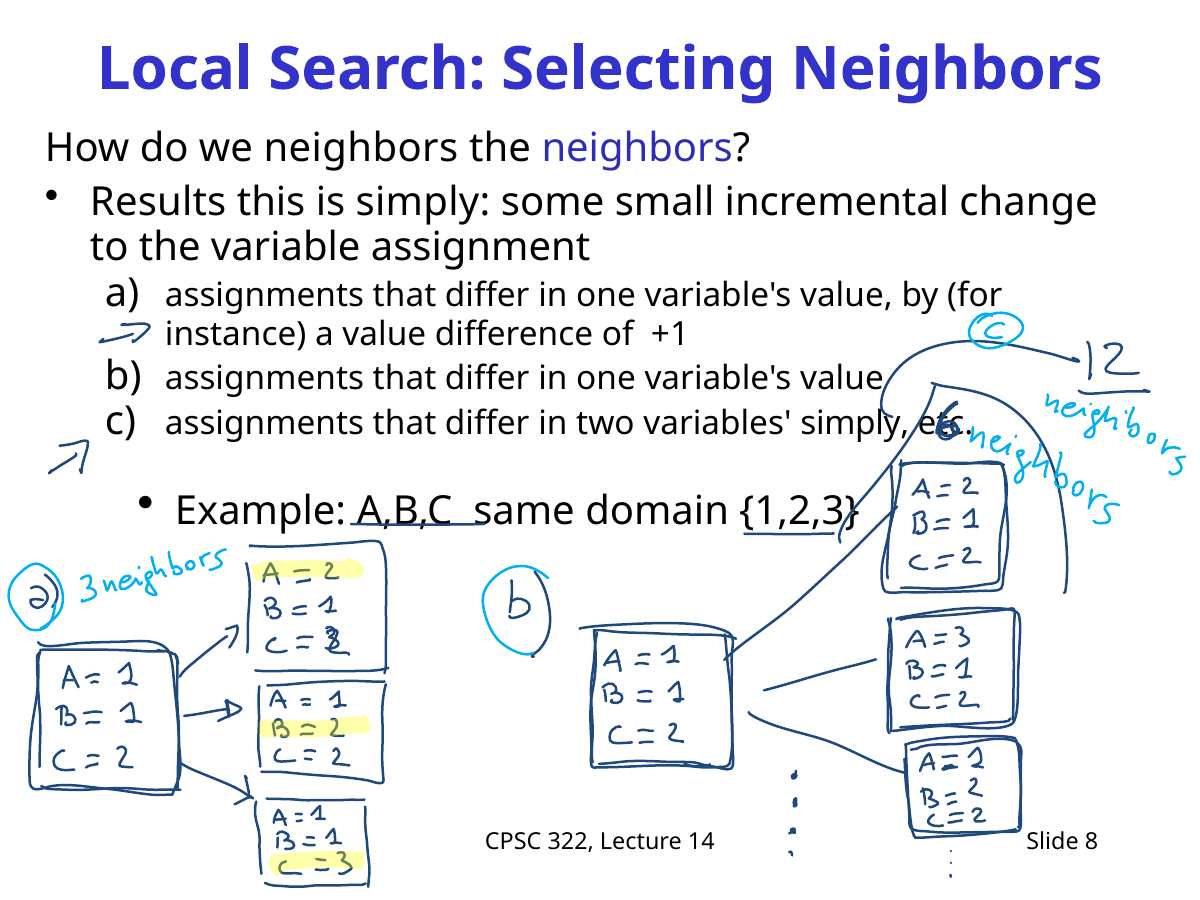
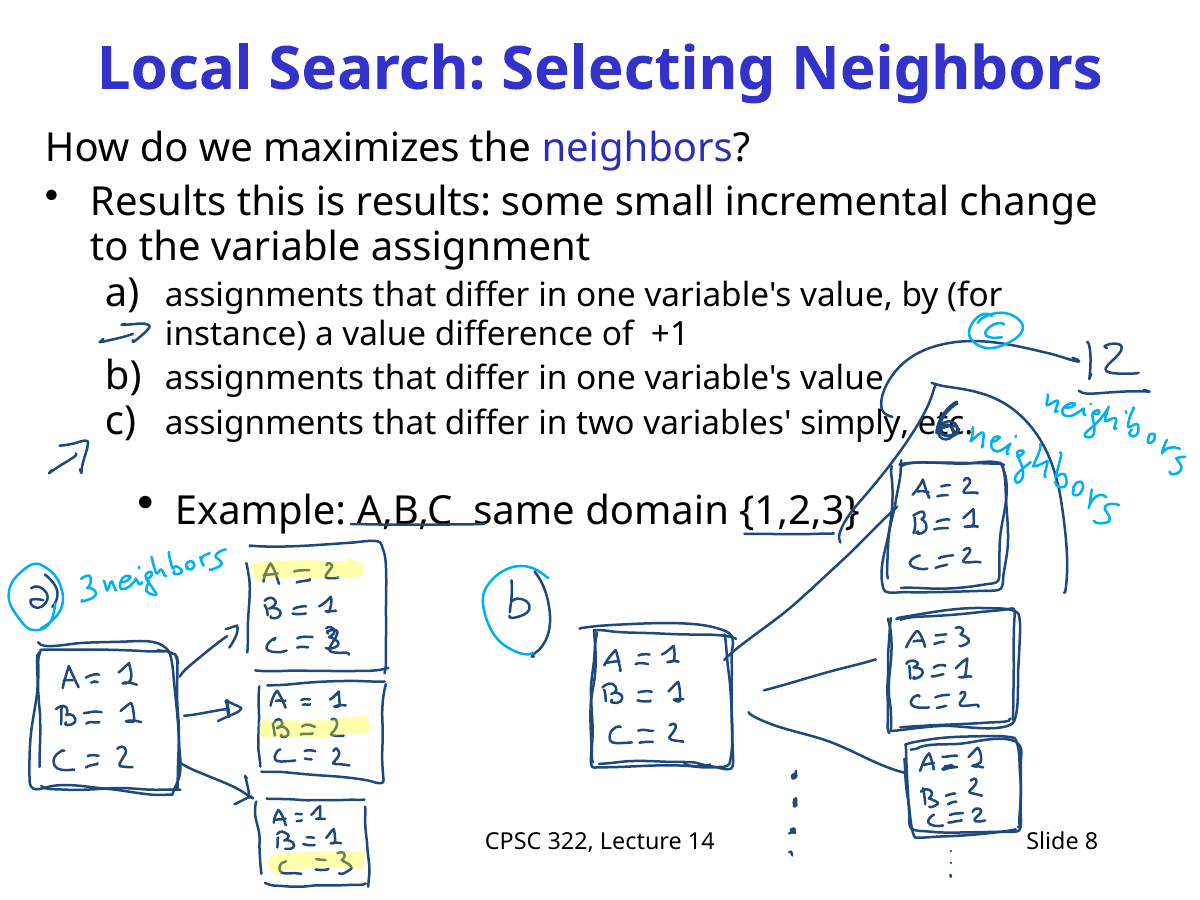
we neighbors: neighbors -> maximizes (361, 148)
is simply: simply -> results (423, 202)
